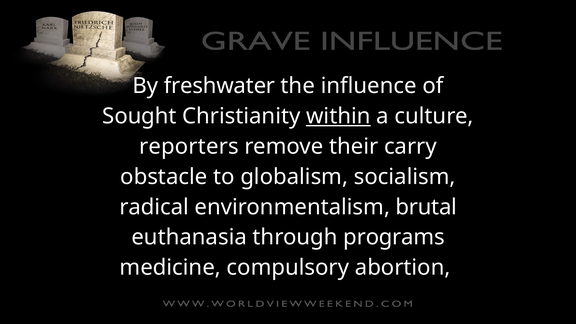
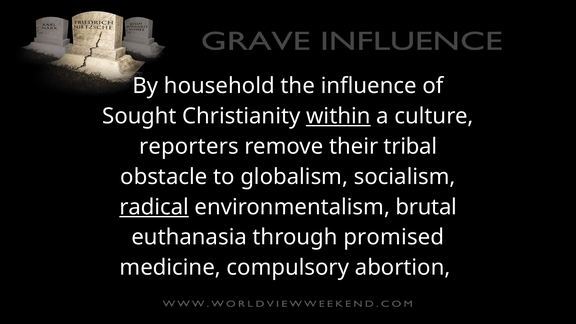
freshwater: freshwater -> household (219, 86)
carry: carry -> tribal (410, 147)
radical underline: none -> present (154, 207)
programs: programs -> promised (394, 237)
